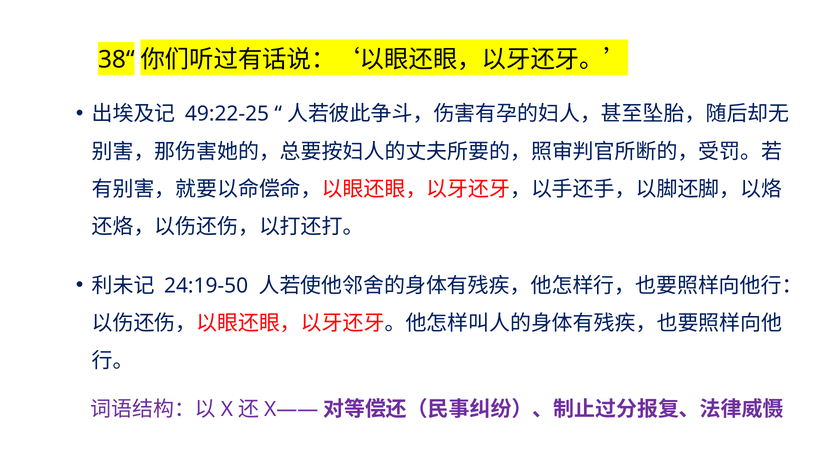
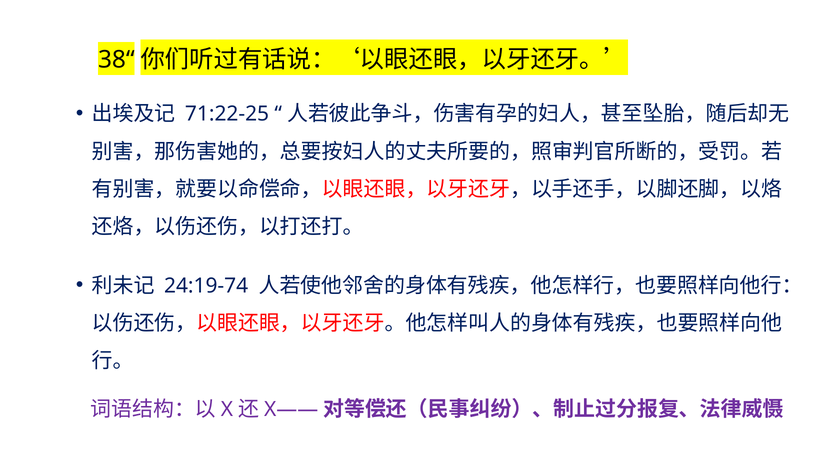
49:22-25: 49:22-25 -> 71:22-25 (227, 114)
24:19-50: 24:19-50 -> 24:19-74 (206, 286)
